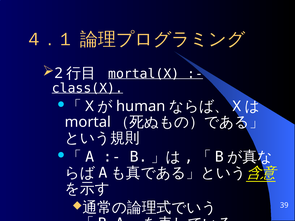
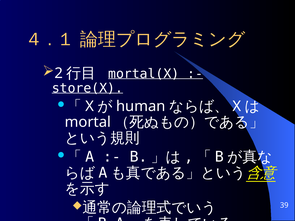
class(X: class(X -> store(X (87, 88)
